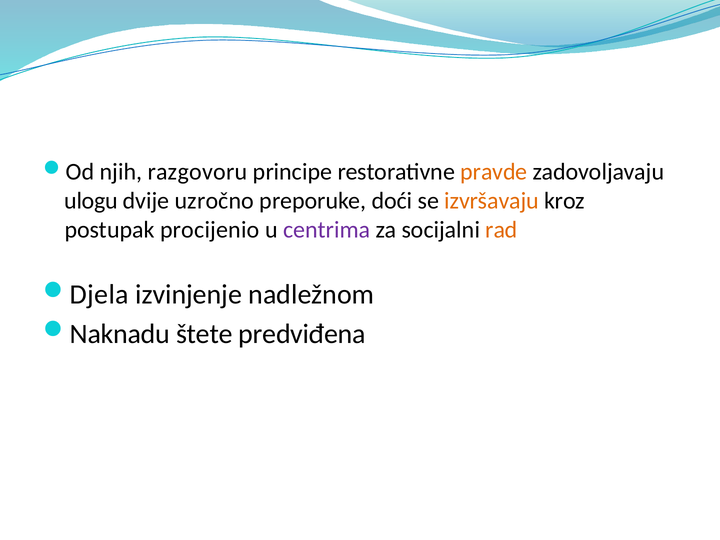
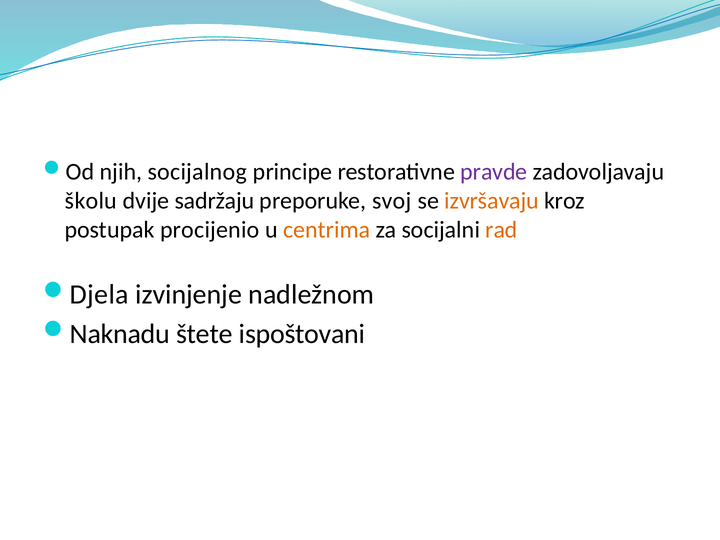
razgovoru: razgovoru -> socijalnog (197, 172)
pravde colour: orange -> purple (494, 172)
ulogu: ulogu -> školu (91, 201)
uzročno: uzročno -> sadržaju (215, 201)
doći: doći -> svoj (392, 201)
centrima colour: purple -> orange (327, 230)
predviđena: predviđena -> ispoštovani (302, 334)
